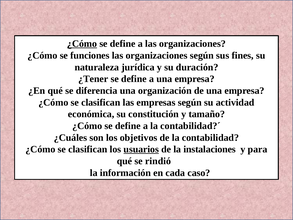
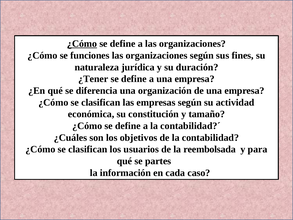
usuarios underline: present -> none (141, 149)
instalaciones: instalaciones -> reembolsada (210, 149)
rindió: rindió -> partes (158, 161)
